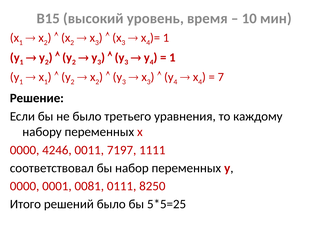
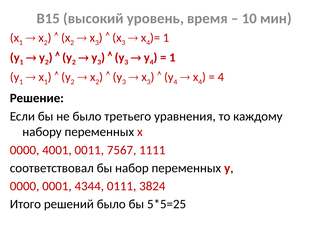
7: 7 -> 4 (221, 77)
4246: 4246 -> 4001 (57, 150)
7197: 7197 -> 7567 (122, 150)
0081: 0081 -> 4344 (89, 187)
8250: 8250 -> 3824 (152, 187)
